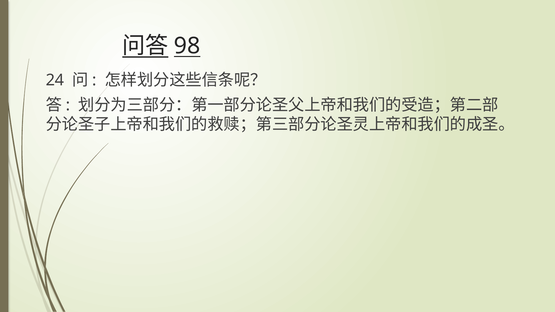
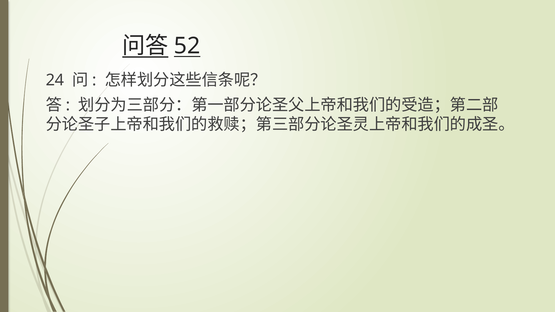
98: 98 -> 52 (187, 46)
